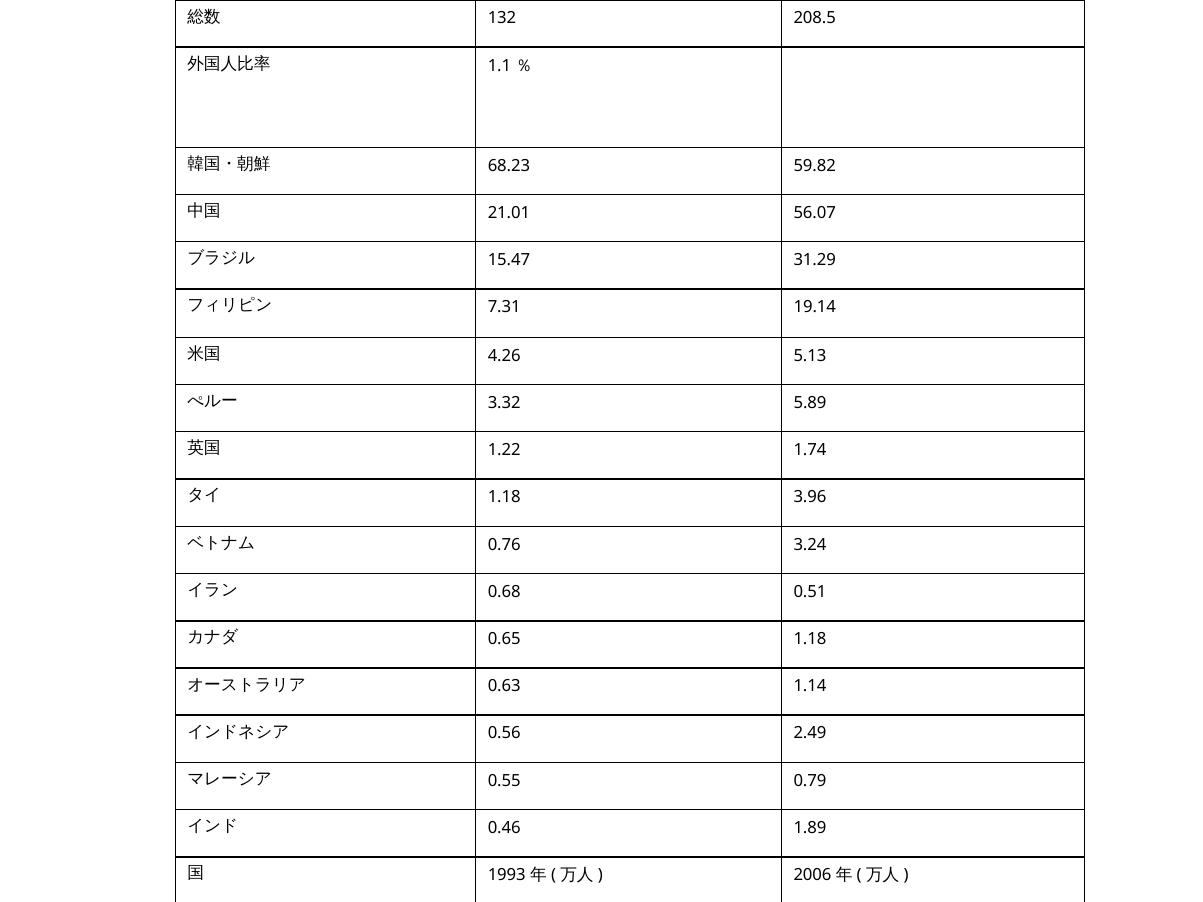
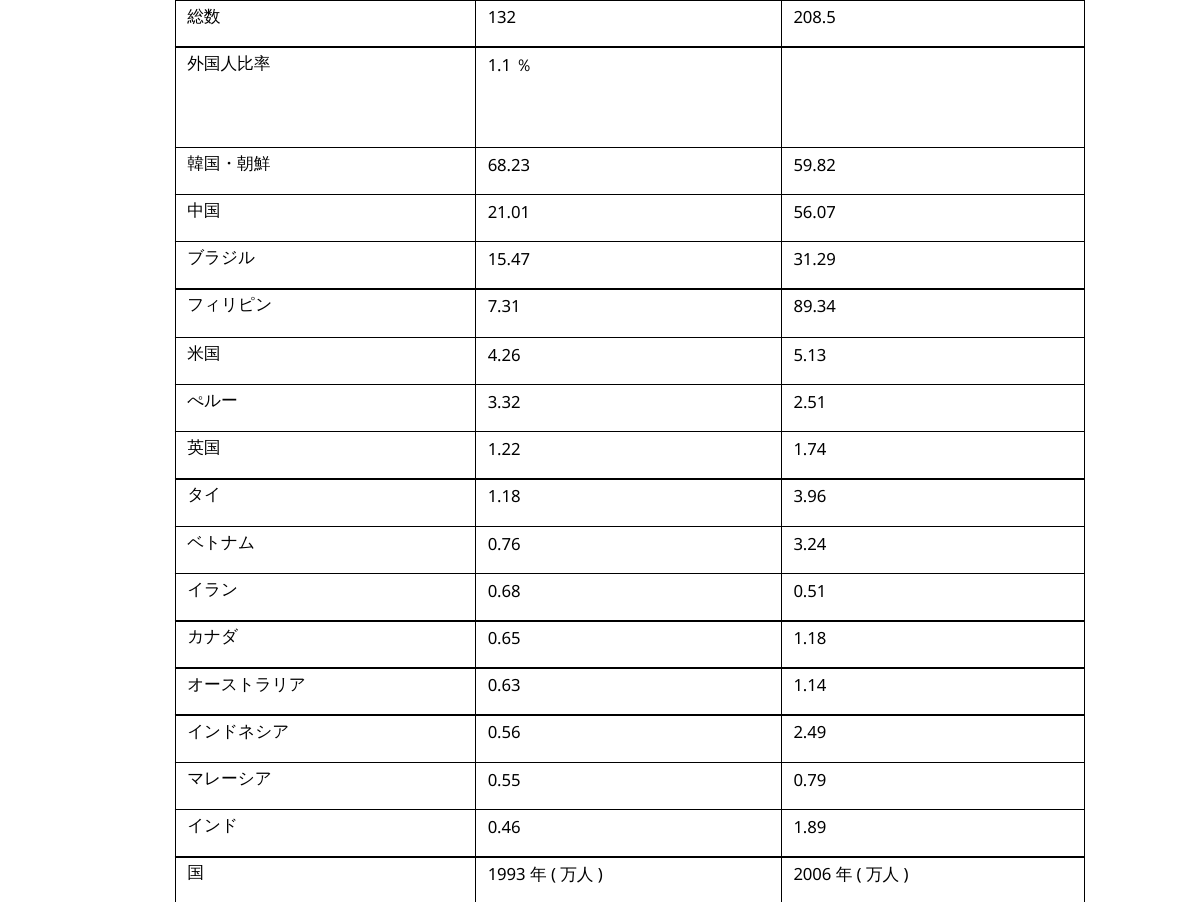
19.14: 19.14 -> 89.34 (815, 307)
5.89: 5.89 -> 2.51 (810, 403)
